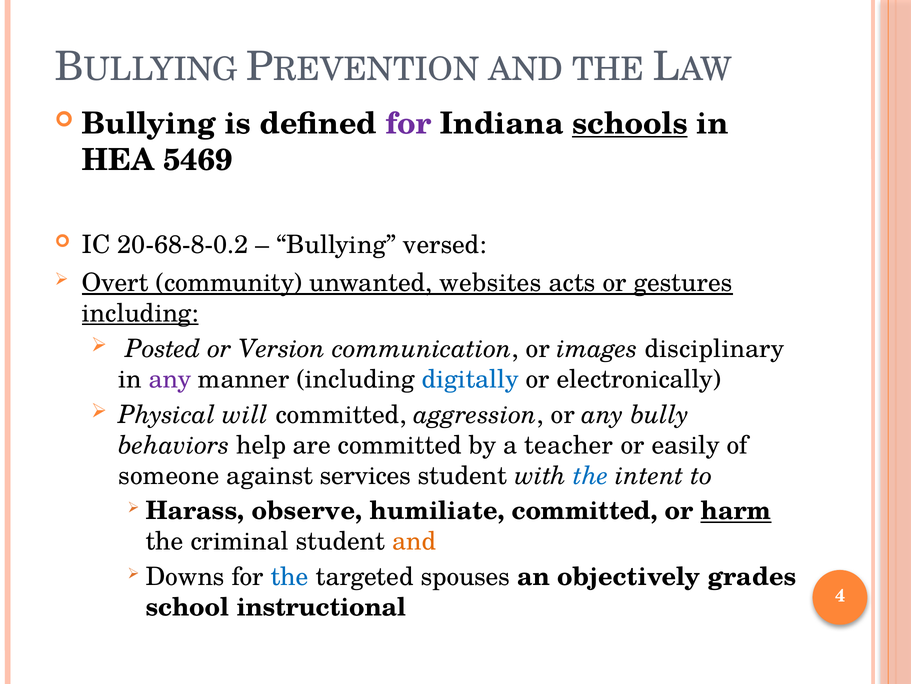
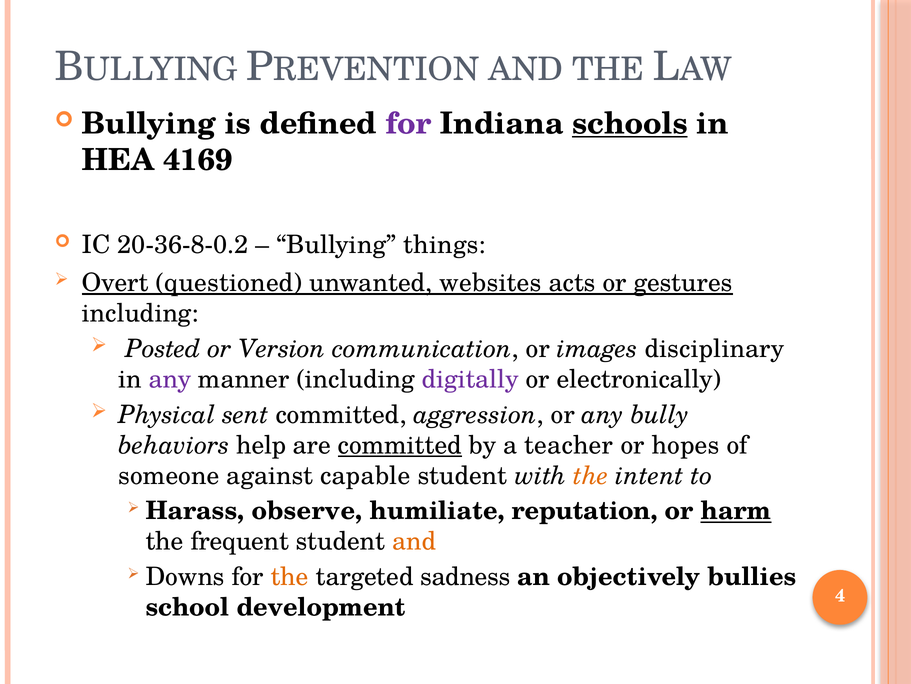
5469: 5469 -> 4169 (198, 160)
20-68-8-0.2: 20-68-8-0.2 -> 20-36-8-0.2 (183, 245)
versed: versed -> things (445, 245)
community: community -> questioned (229, 283)
including underline: present -> none (140, 313)
digitally colour: blue -> purple (470, 379)
will: will -> sent (246, 414)
committed underline: none -> present (400, 445)
easily: easily -> hopes (686, 445)
services: services -> capable (365, 475)
the colour: blue -> orange (591, 475)
humiliate committed: committed -> reputation (585, 511)
criminal: criminal -> frequent (240, 541)
the colour: blue -> orange (290, 576)
spouses: spouses -> sadness (465, 576)
grades: grades -> bullies (752, 576)
instructional: instructional -> development (321, 607)
